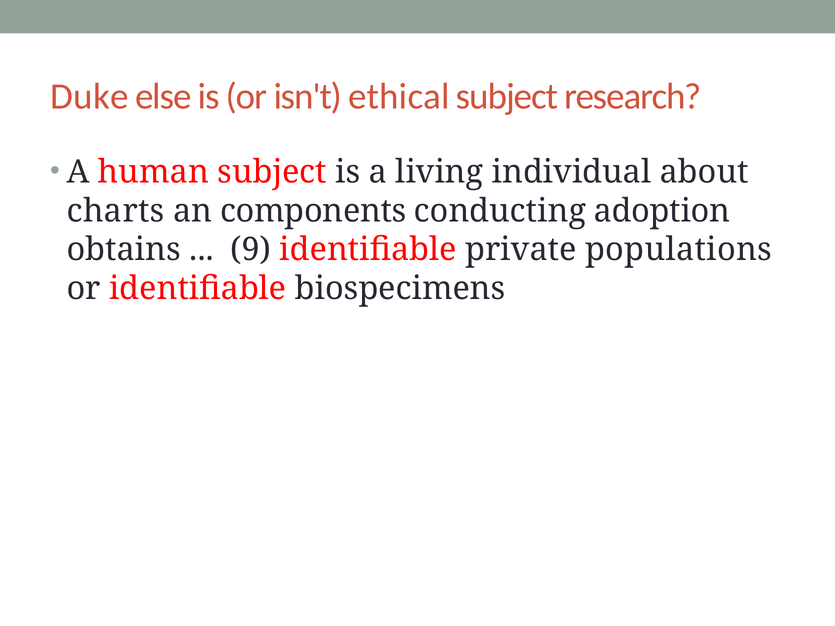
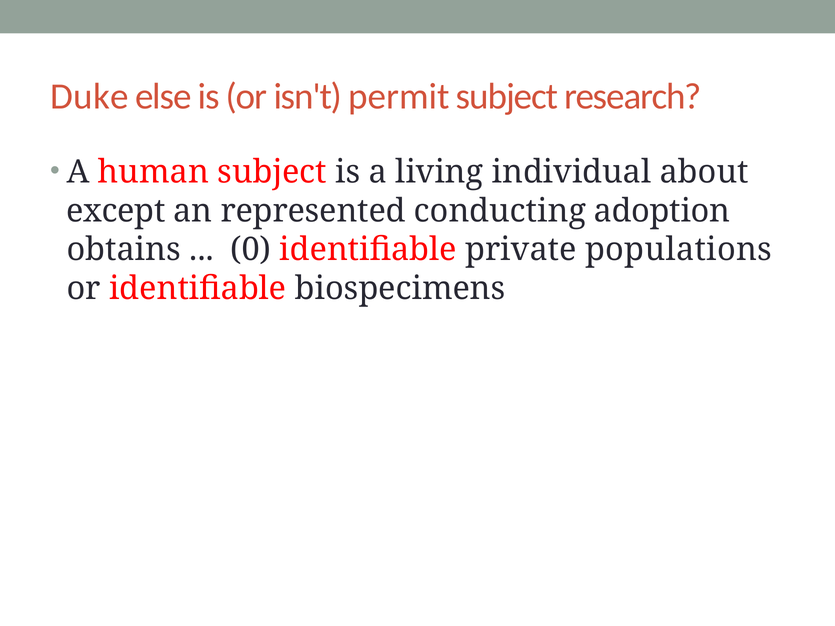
ethical: ethical -> permit (399, 97)
charts: charts -> except (116, 211)
components: components -> represented (313, 211)
9: 9 -> 0 (251, 250)
